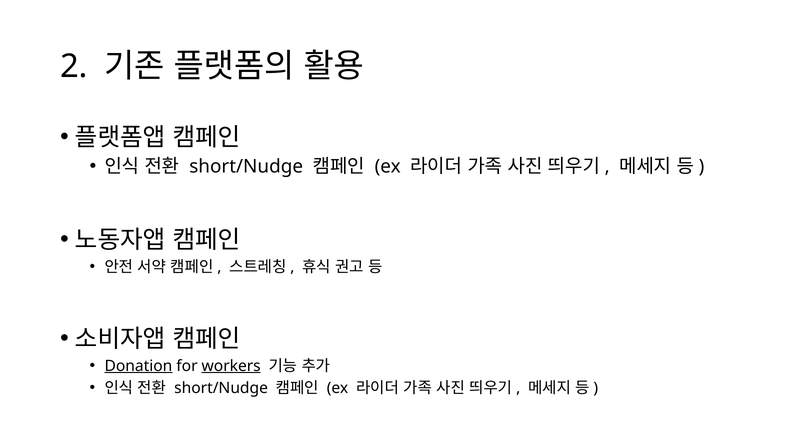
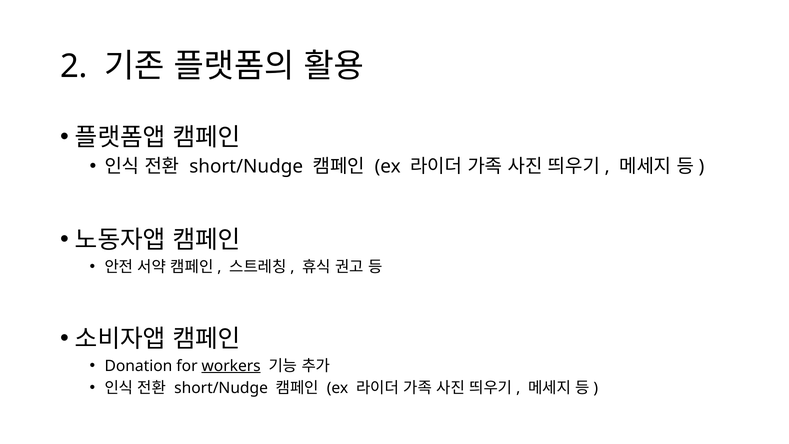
Donation underline: present -> none (138, 366)
